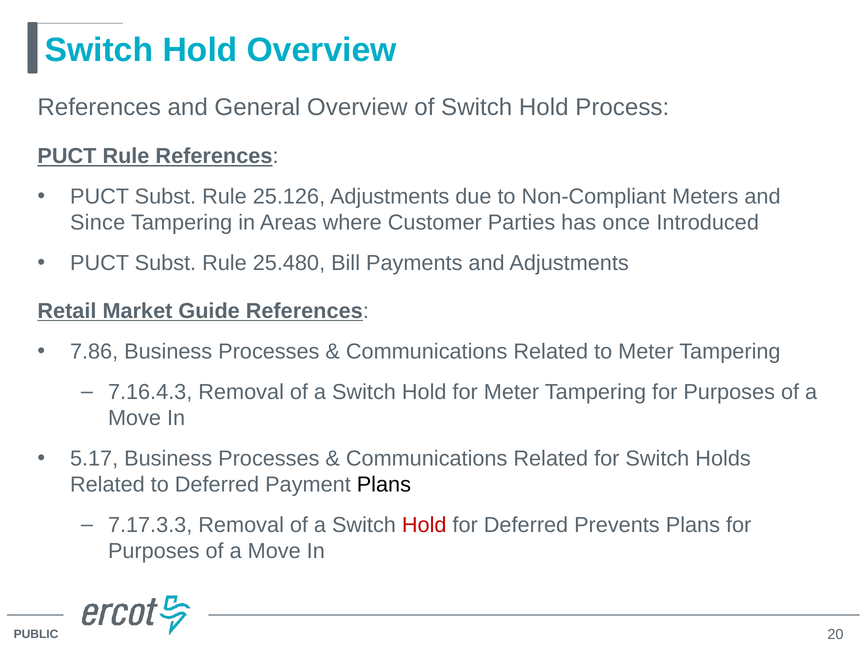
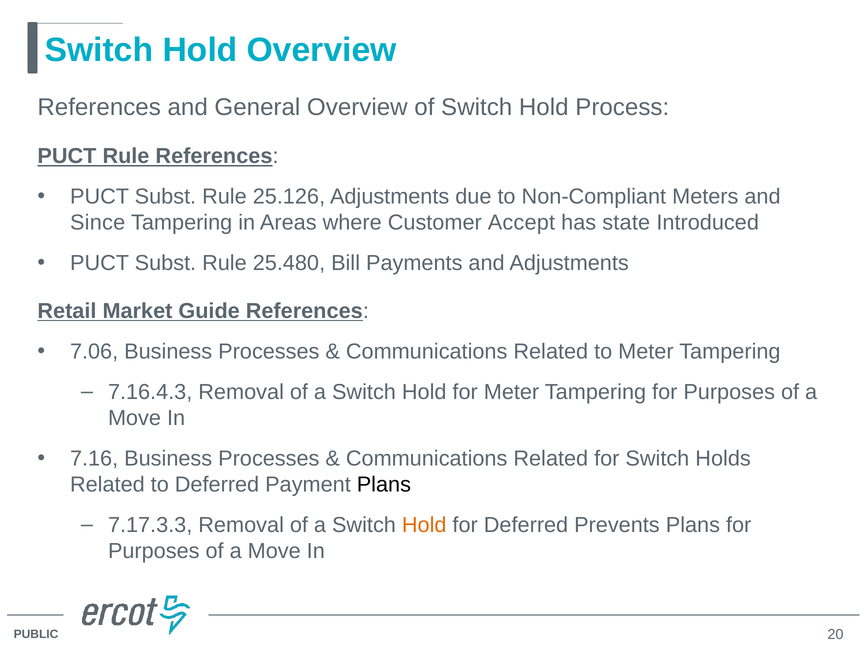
Parties: Parties -> Accept (521, 223)
once: once -> state (626, 223)
7.86: 7.86 -> 7.06 (94, 352)
5.17: 5.17 -> 7.16 (94, 459)
Hold colour: red -> orange (424, 525)
